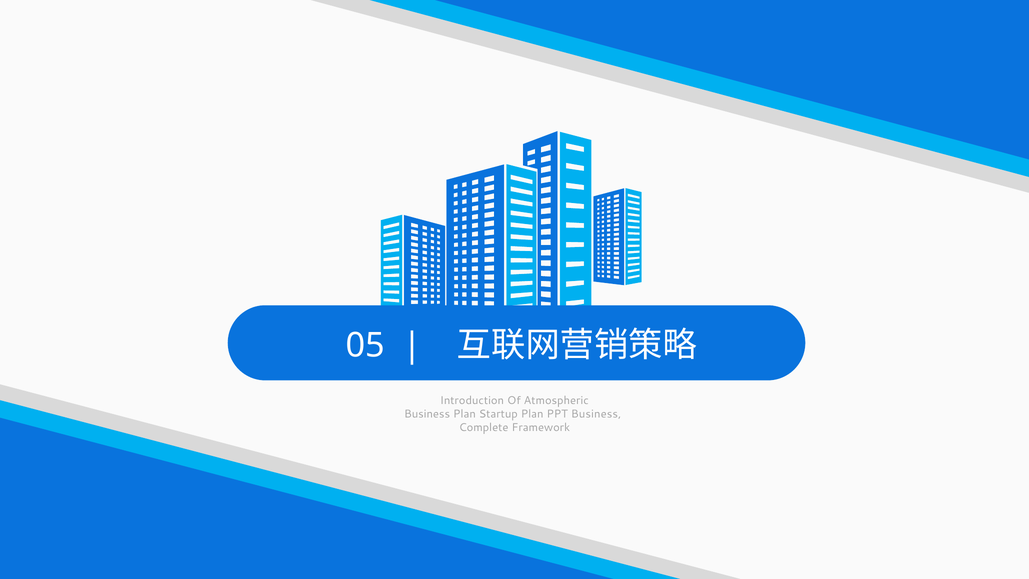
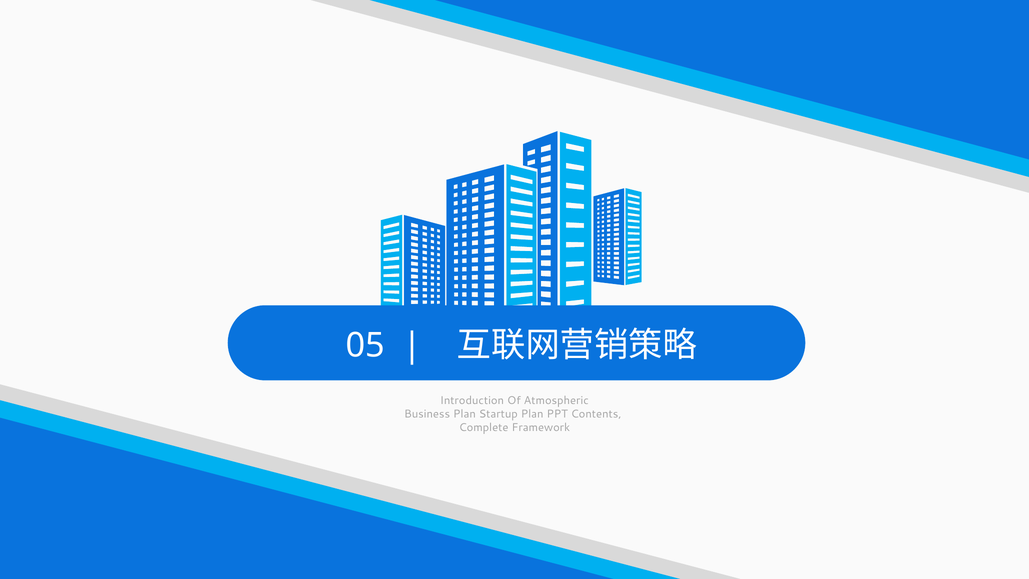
PPT Business: Business -> Contents (596, 414)
